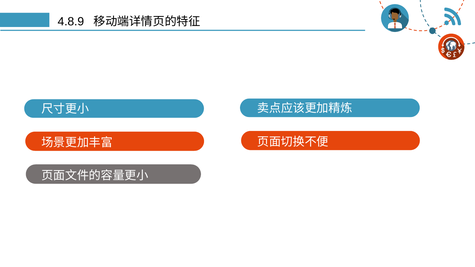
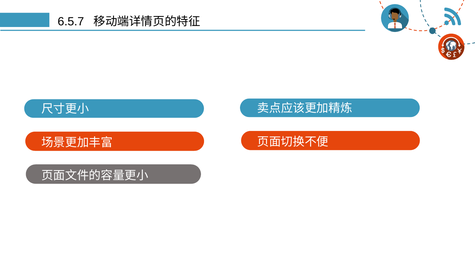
4.8.9: 4.8.9 -> 6.5.7 (71, 21)
